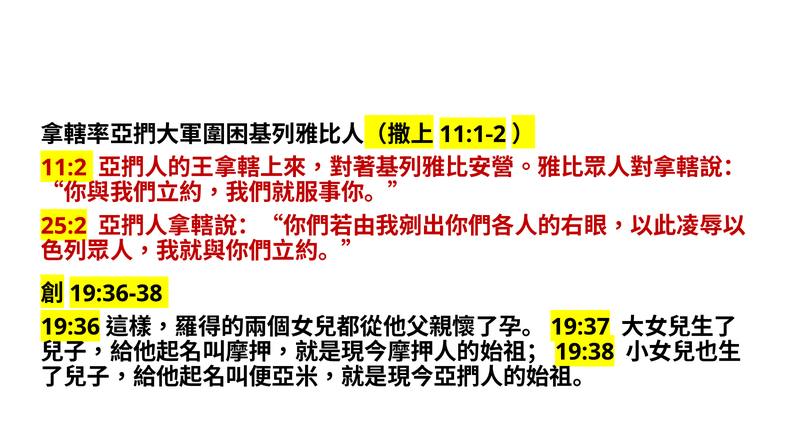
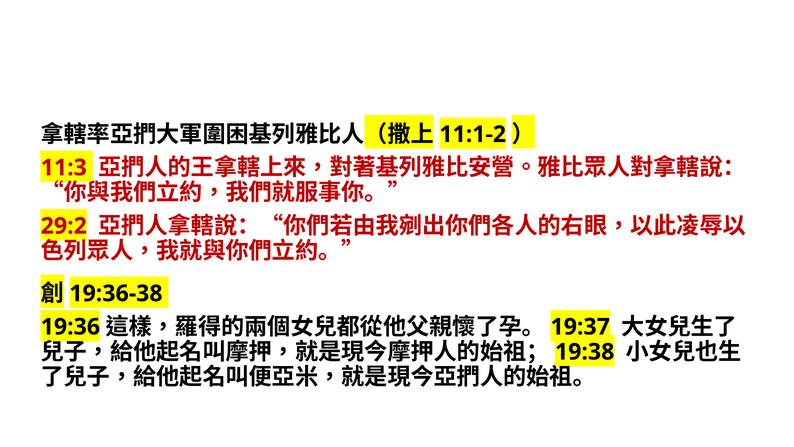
11:2: 11:2 -> 11:3 (64, 168)
25:2: 25:2 -> 29:2 (64, 226)
